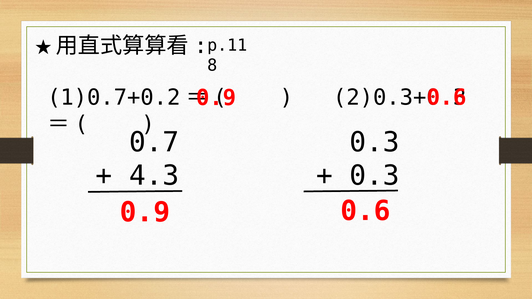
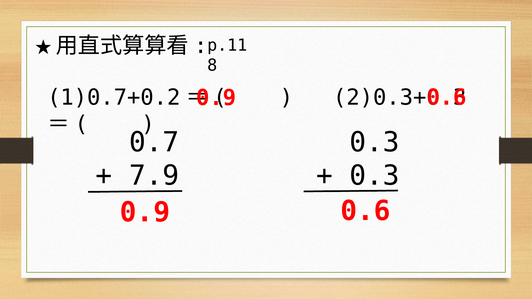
4.3: 4.3 -> 7.9 (154, 176)
